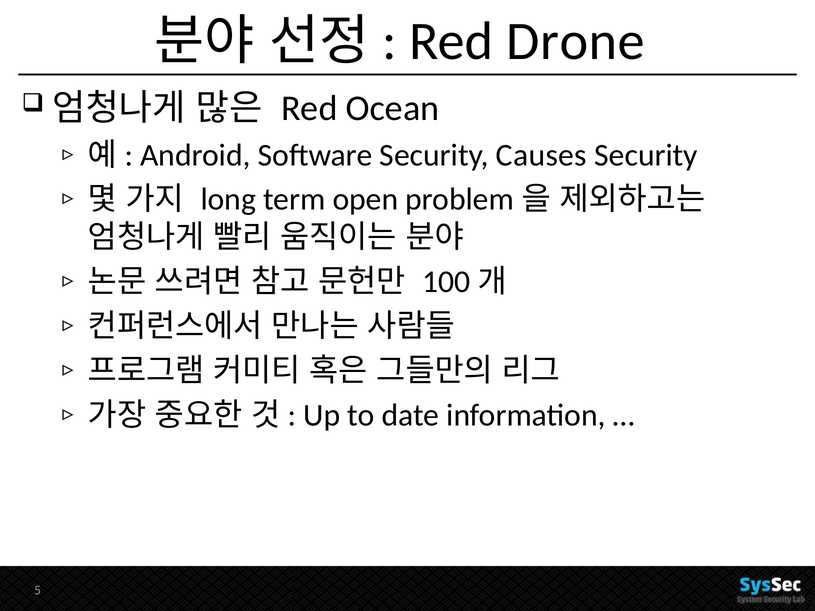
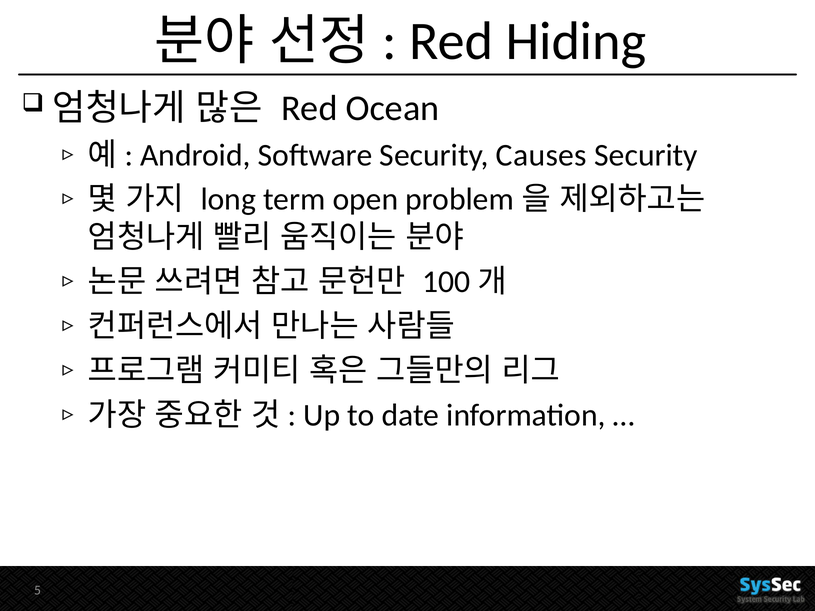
Drone: Drone -> Hiding (576, 42)
